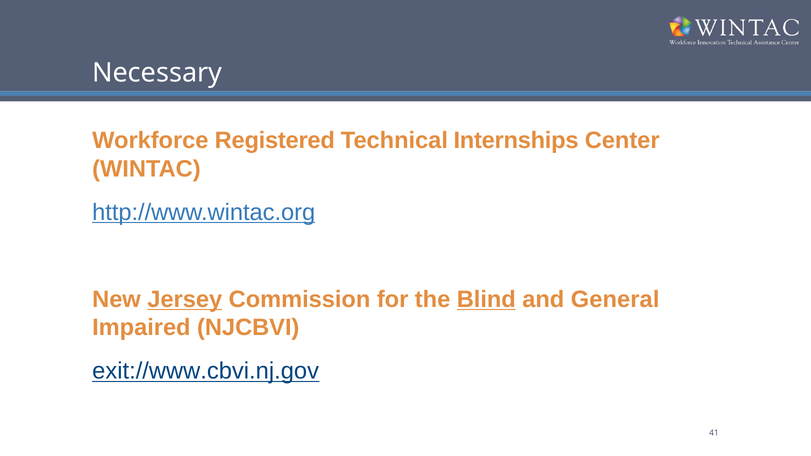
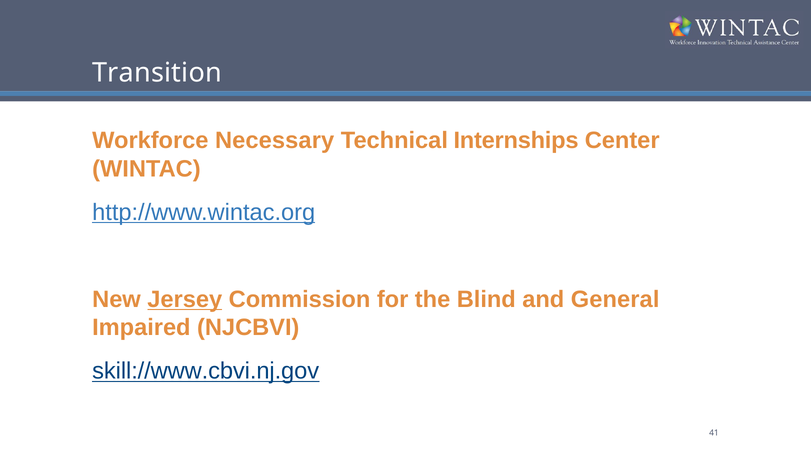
Necessary: Necessary -> Transition (157, 73)
Registered: Registered -> Necessary (275, 140)
Blind underline: present -> none (486, 299)
exit://www.cbvi.nj.gov: exit://www.cbvi.nj.gov -> skill://www.cbvi.nj.gov (206, 371)
